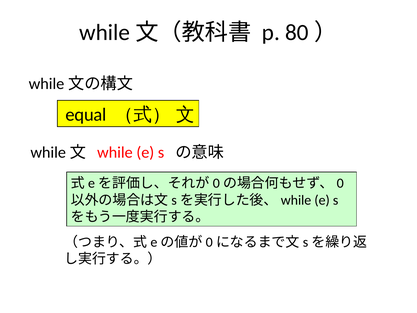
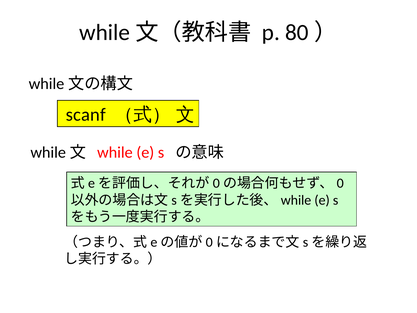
equal: equal -> scanf (86, 115)
